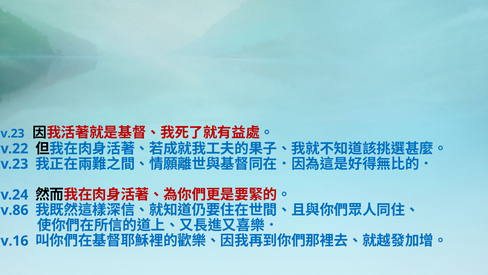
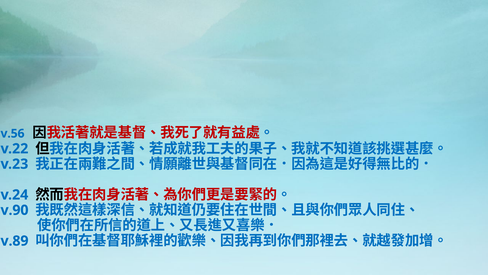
v.23: v.23 -> v.56 (13, 133)
v.86: v.86 -> v.90 (15, 210)
v.16: v.16 -> v.89 (15, 241)
